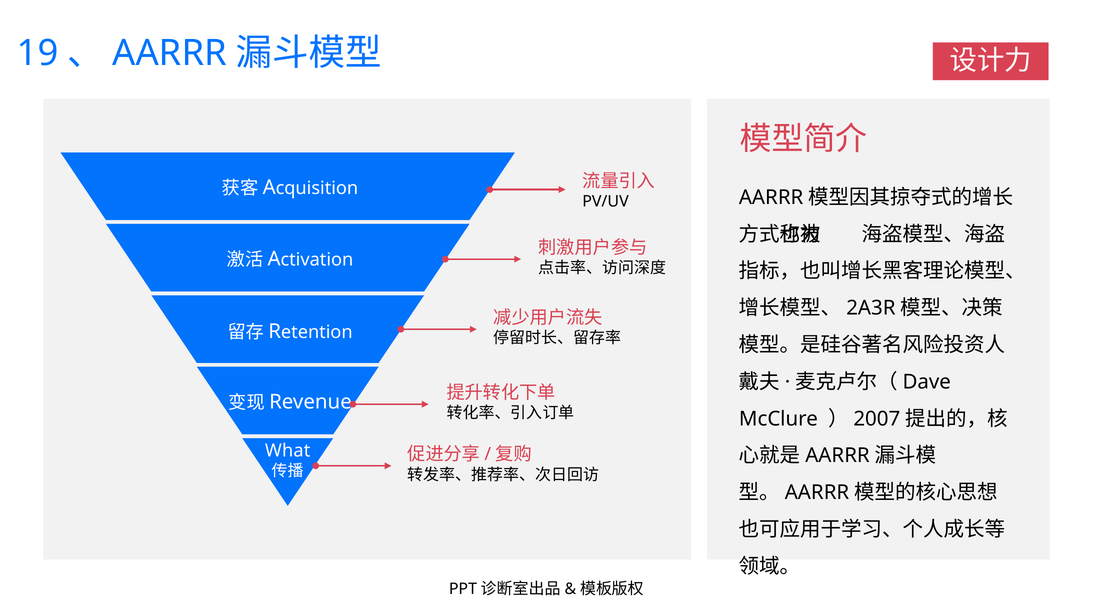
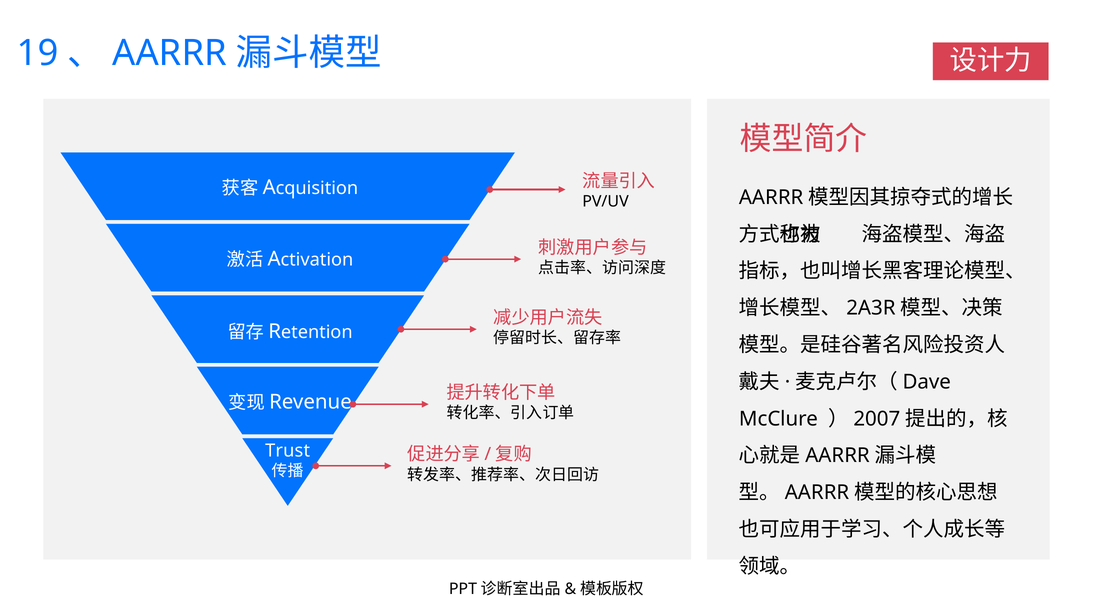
What: What -> Trust (288, 450)
